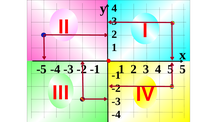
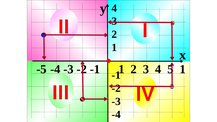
5: 5 -> 1 (183, 69)
